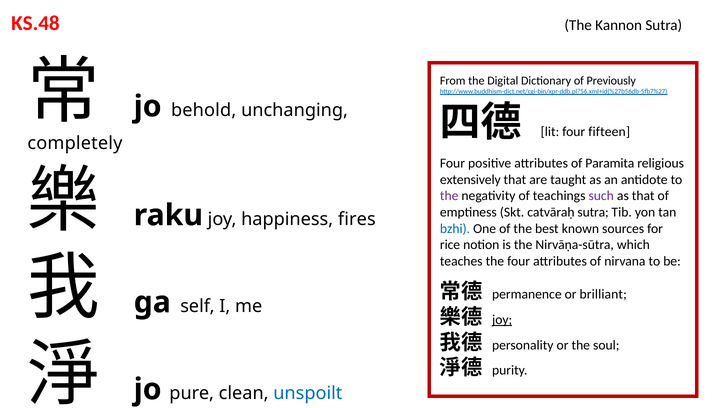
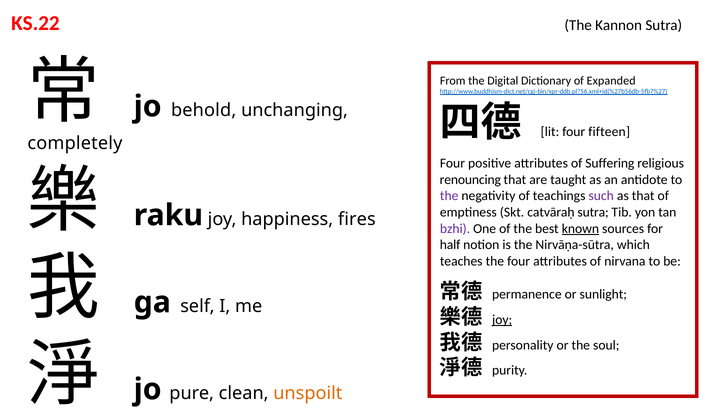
KS.48: KS.48 -> KS.22 (35, 23)
Previously: Previously -> Expanded (611, 81)
Paramita: Paramita -> Suffering (610, 163)
extensively: extensively -> renouncing (470, 180)
bzhi colour: blue -> purple (455, 229)
known underline: none -> present (580, 229)
rice: rice -> half (450, 245)
brilliant: brilliant -> sunlight (603, 294)
unspoilt colour: blue -> orange (308, 394)
